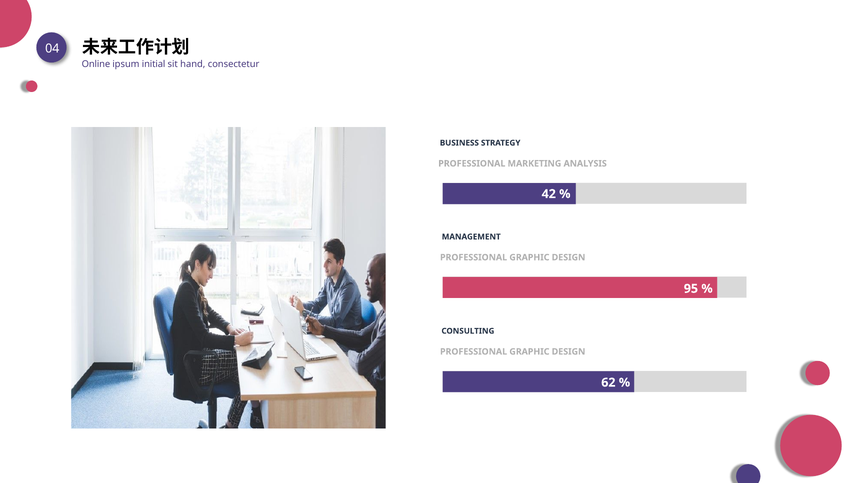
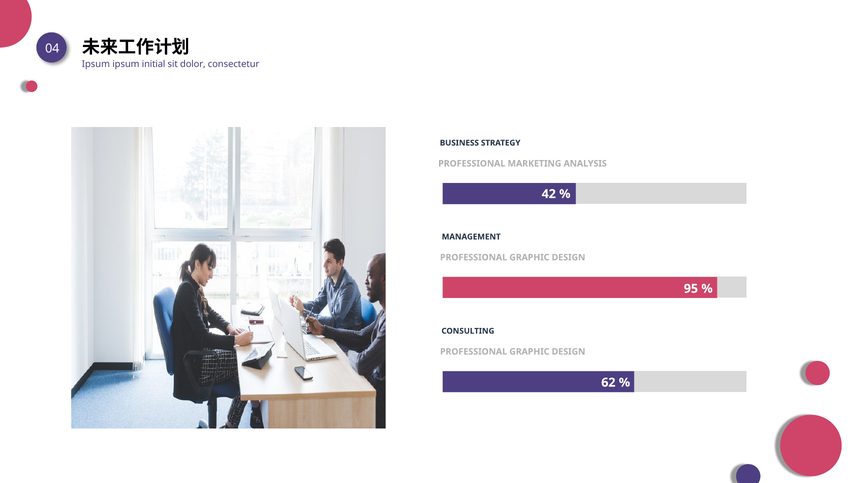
Online: Online -> Ipsum (96, 64)
hand: hand -> dolor (193, 64)
